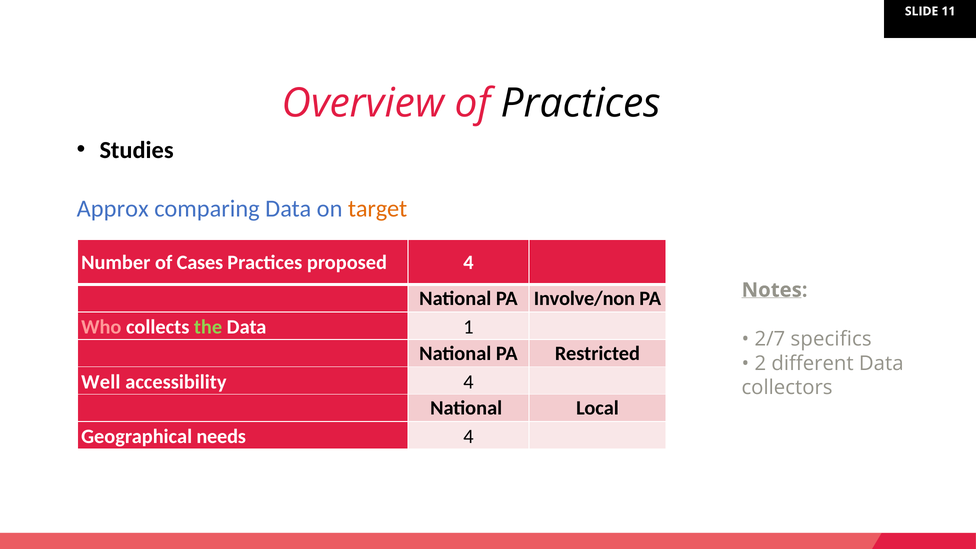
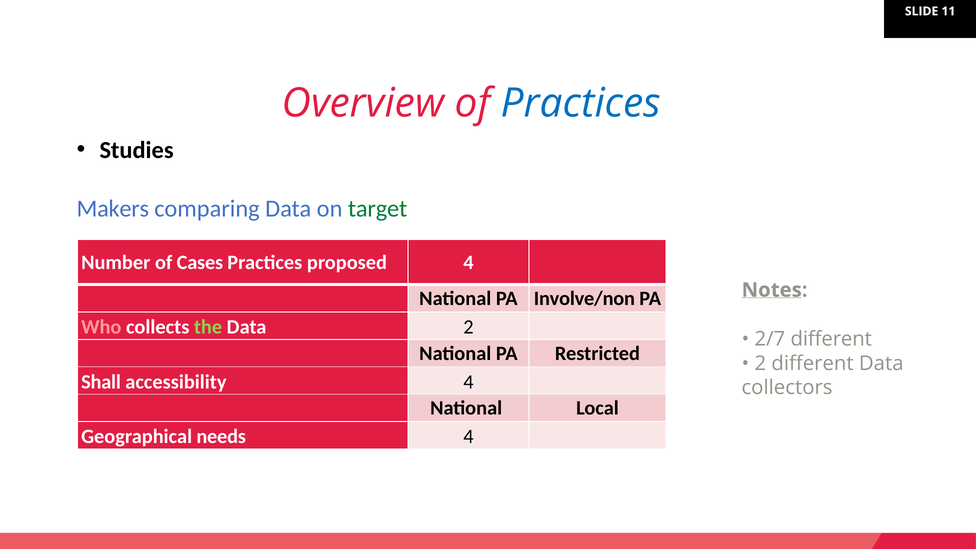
Practices colour: black -> blue (581, 103)
Approx: Approx -> Makers (113, 209)
target colour: orange -> green (378, 209)
Data 1: 1 -> 2 (469, 327)
2/7 specifics: specifics -> different (831, 339)
Well: Well -> Shall (101, 382)
